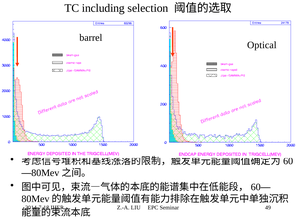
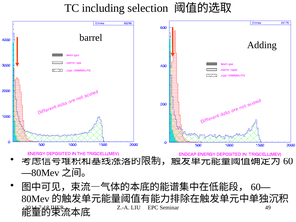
Optical: Optical -> Adding (262, 45)
